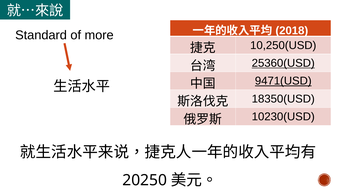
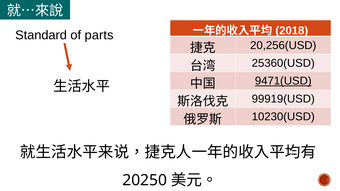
more: more -> parts (99, 35)
10,250(USD: 10,250(USD -> 20,256(USD (283, 45)
25360(USD underline: present -> none (283, 63)
18350(USD: 18350(USD -> 99919(USD (283, 99)
